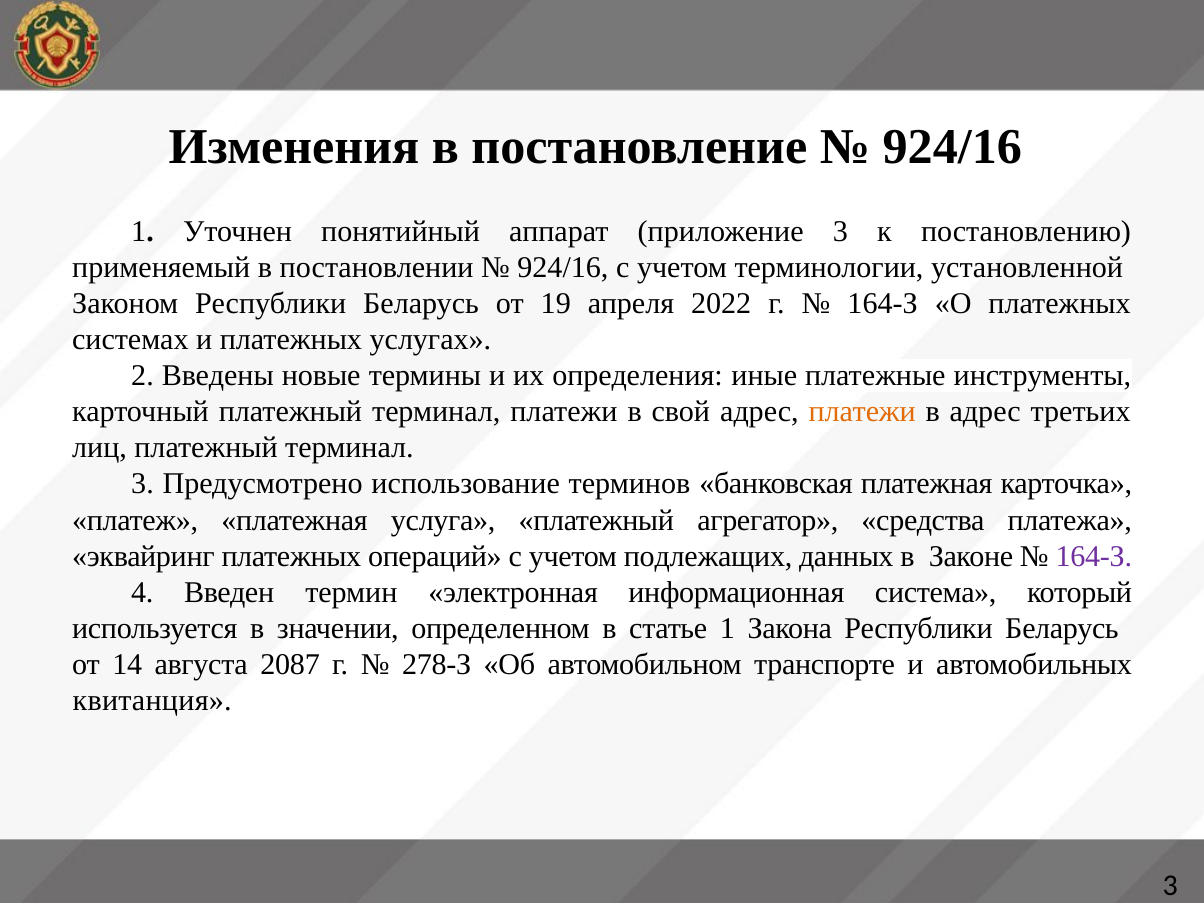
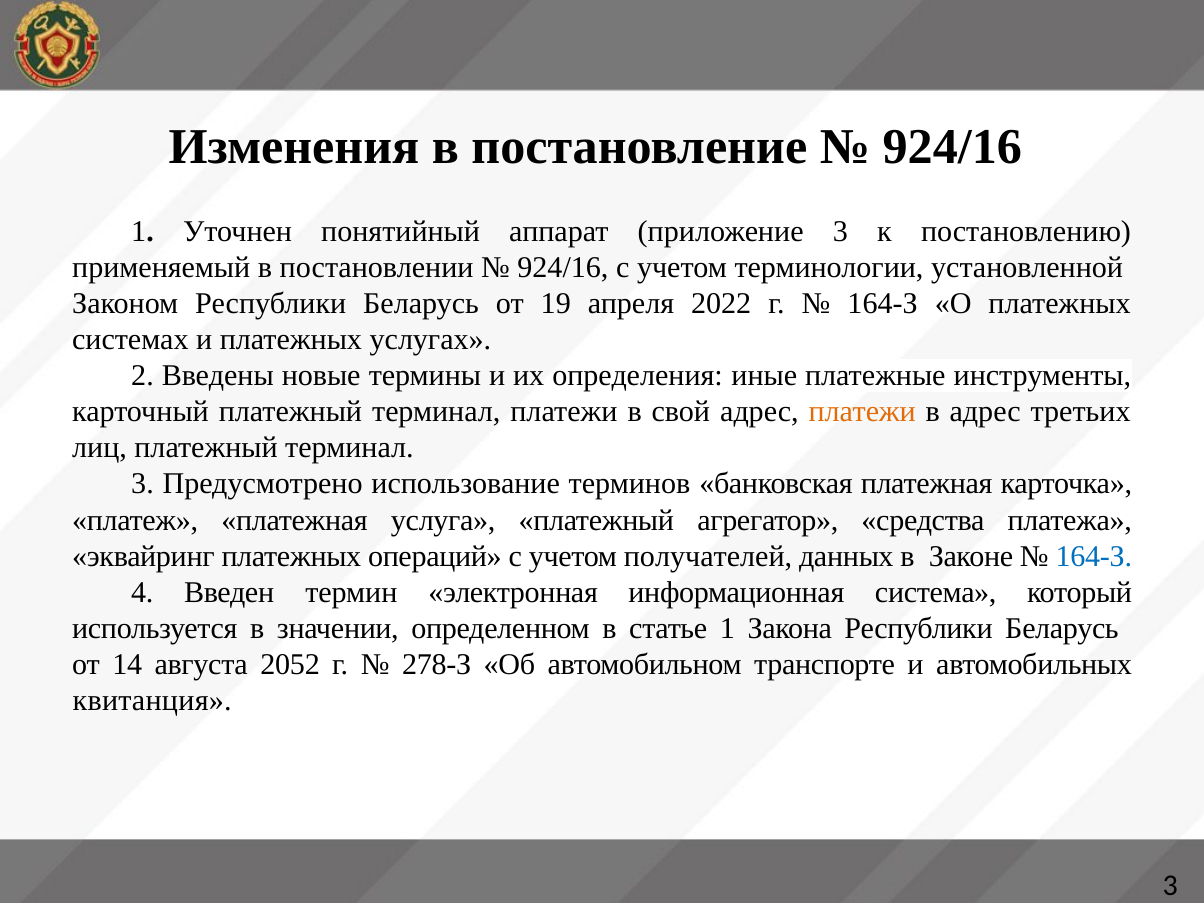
подлежащих: подлежащих -> получателей (708, 556)
164-З colour: purple -> blue (1094, 556)
2087: 2087 -> 2052 (290, 665)
